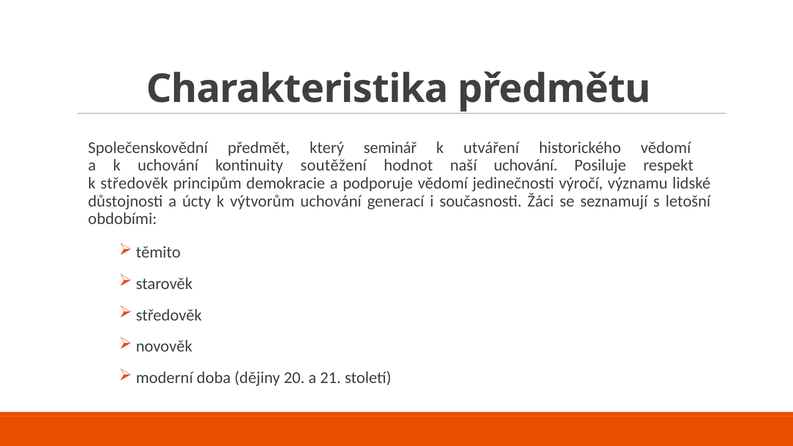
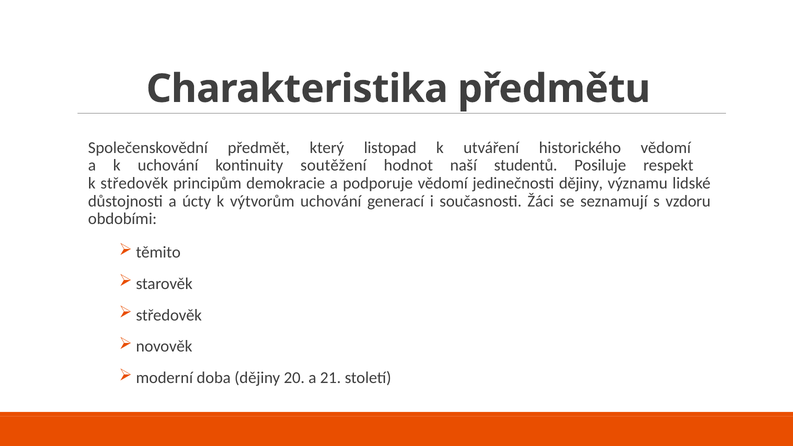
seminář: seminář -> listopad (390, 148)
naší uchování: uchování -> studentů (526, 165)
jedinečnosti výročí: výročí -> dějiny (581, 183)
letošní: letošní -> vzdoru (688, 201)
